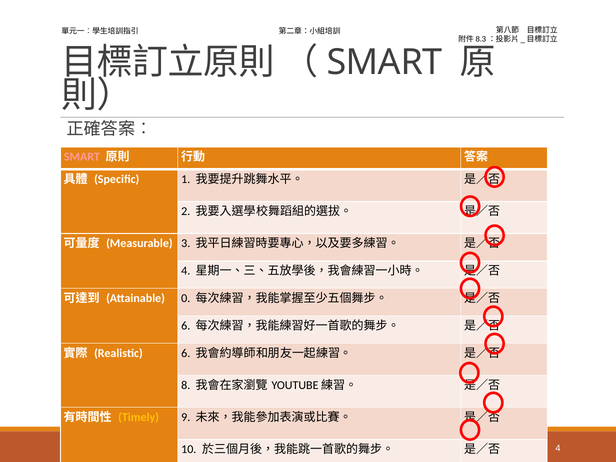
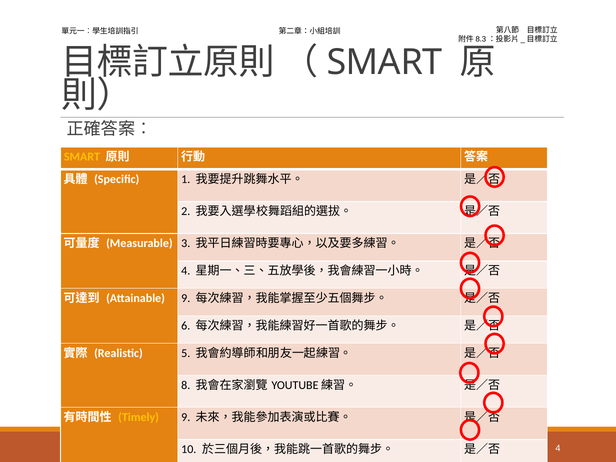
SMART colour: pink -> yellow (82, 157)
Attainable 0: 0 -> 9 (186, 298)
Realistic 6: 6 -> 5 (186, 353)
